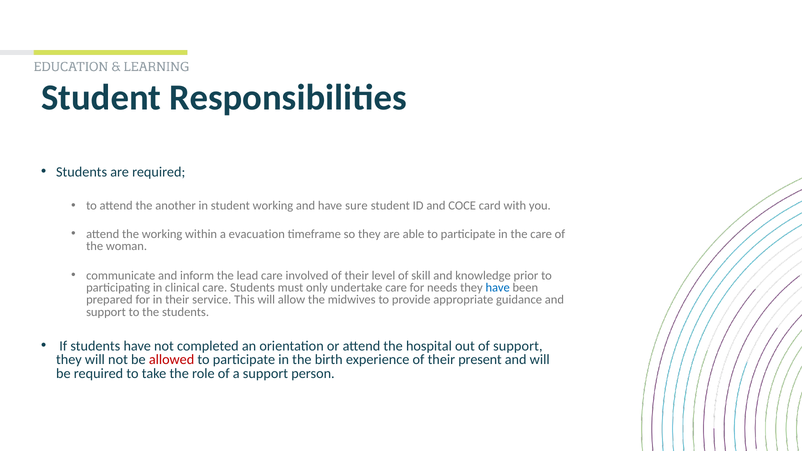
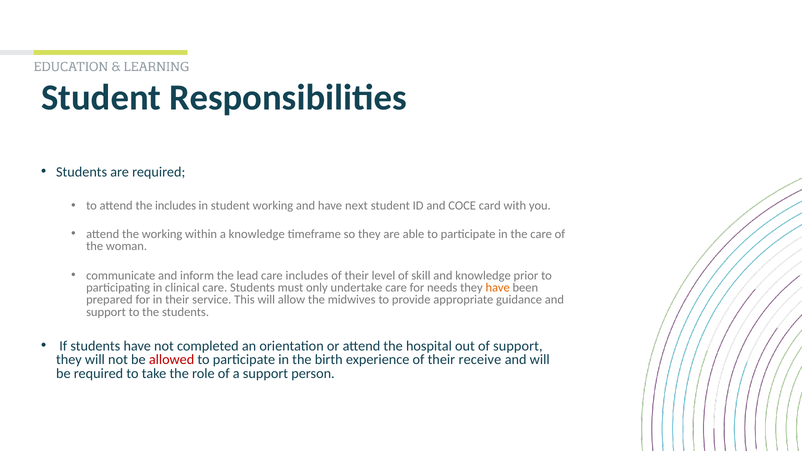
the another: another -> includes (176, 206)
sure: sure -> next (356, 206)
a evacuation: evacuation -> knowledge (257, 234)
care involved: involved -> includes (307, 276)
have colour: blue -> orange (498, 288)
present: present -> receive (480, 360)
